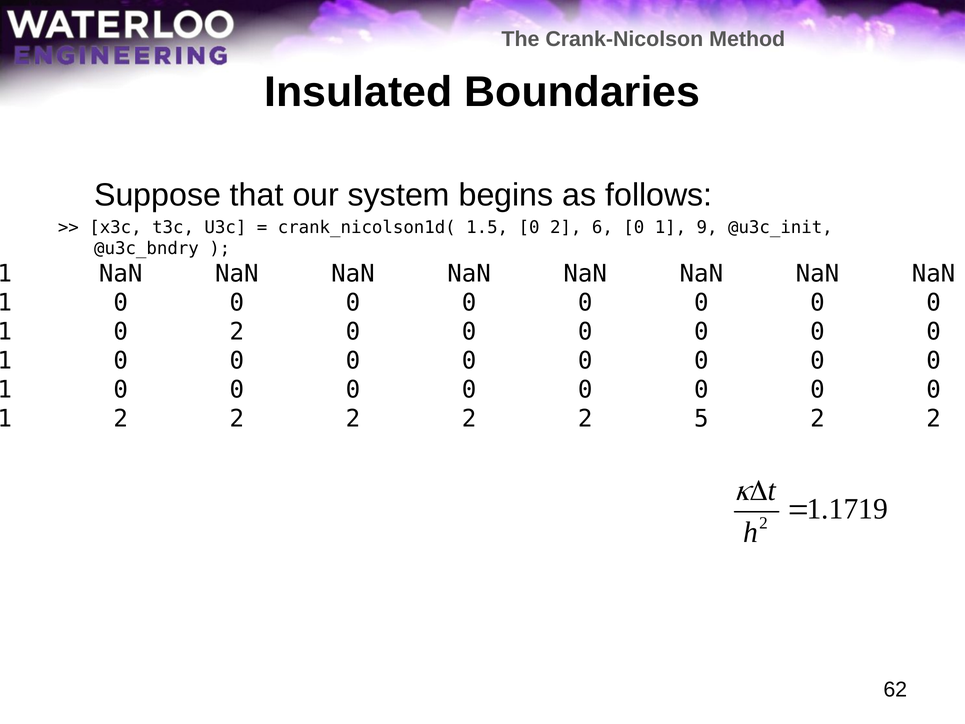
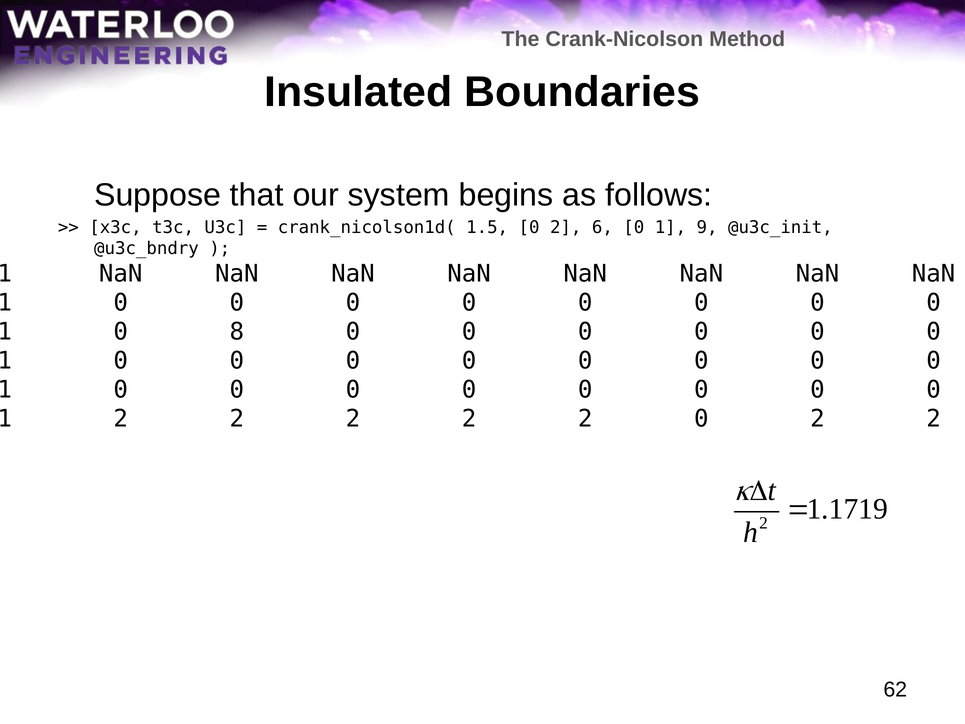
2: 2 -> 8 (237, 332)
2 5: 5 -> 0 (701, 418)
